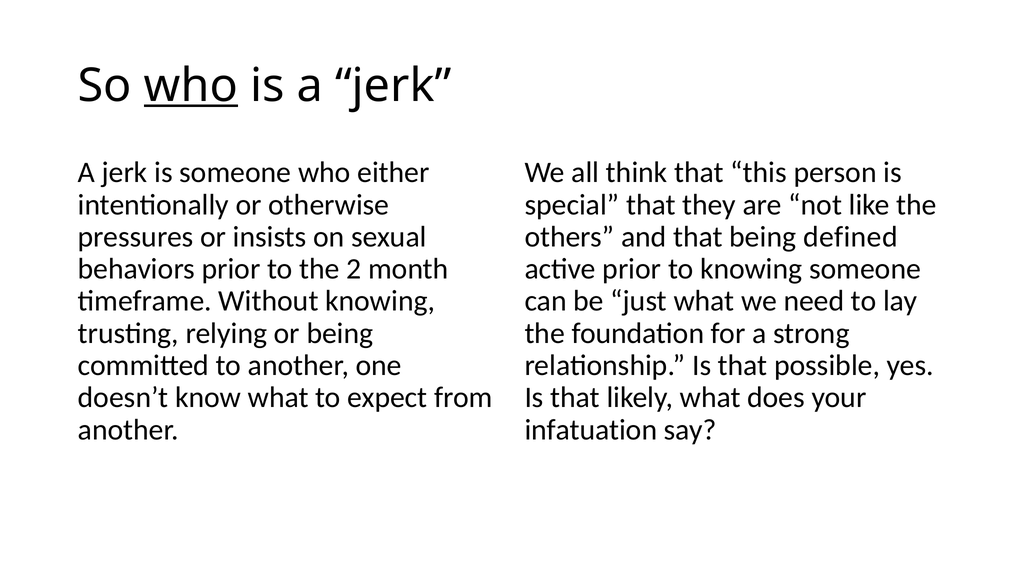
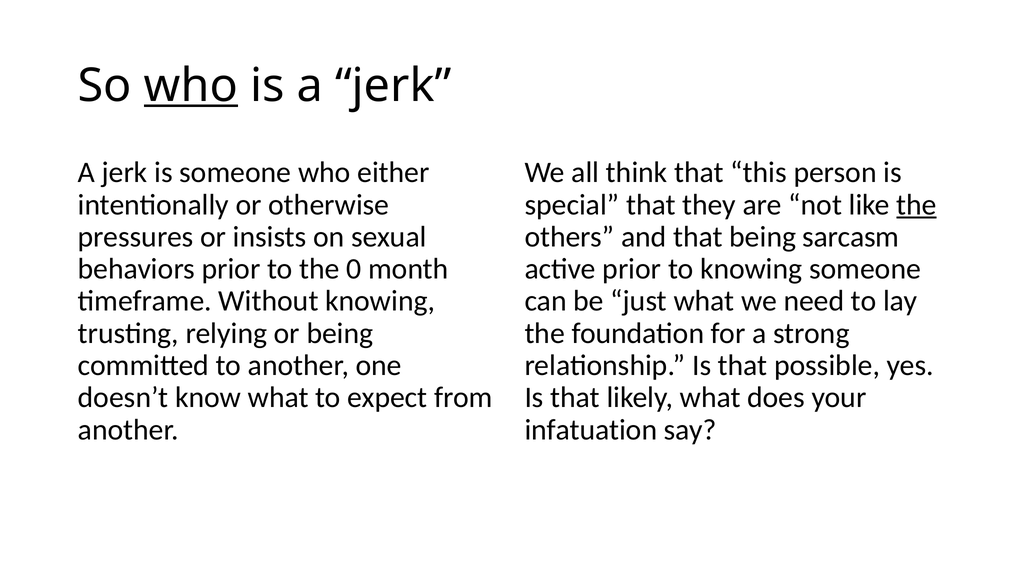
the underline: none -> present (917, 205)
defined: defined -> sarcasm (851, 237)
2: 2 -> 0 (354, 269)
